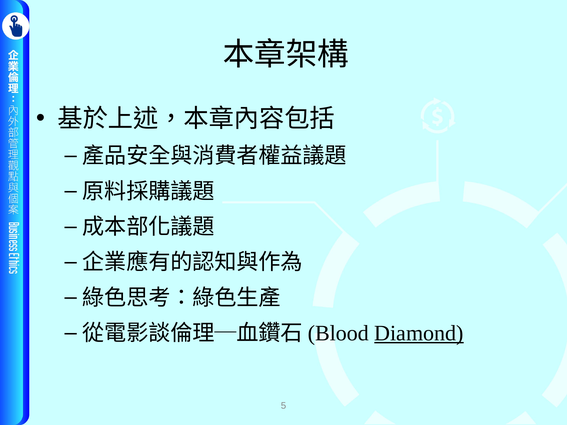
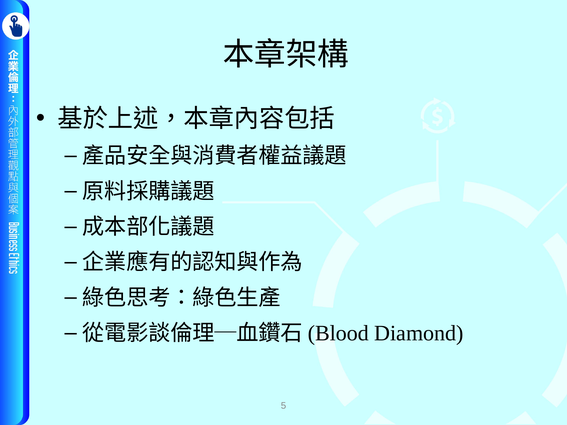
Diamond underline: present -> none (419, 333)
